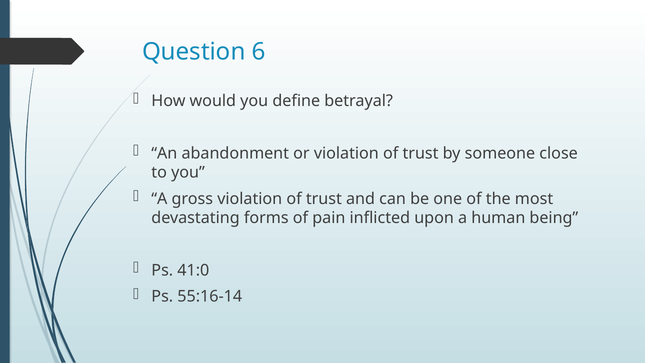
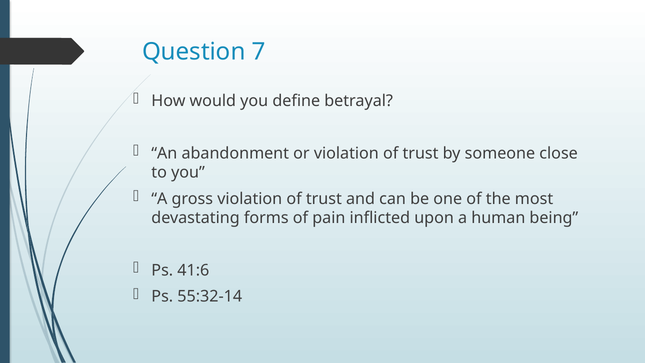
6: 6 -> 7 (259, 52)
41:0: 41:0 -> 41:6 (193, 270)
55:16-14: 55:16-14 -> 55:32-14 (210, 296)
